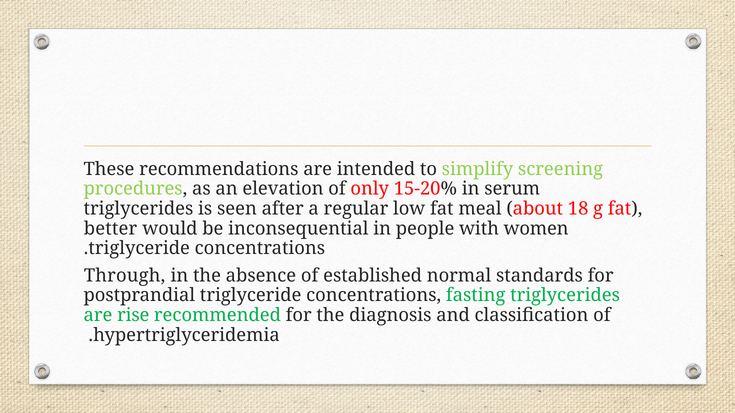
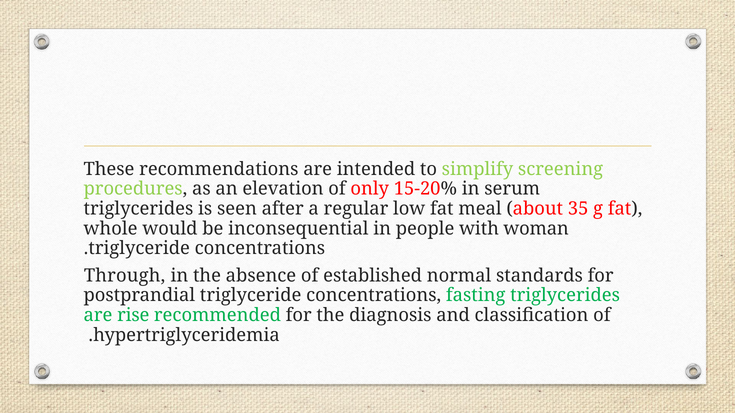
18: 18 -> 35 (578, 209)
better: better -> whole (111, 229)
women: women -> woman (536, 229)
